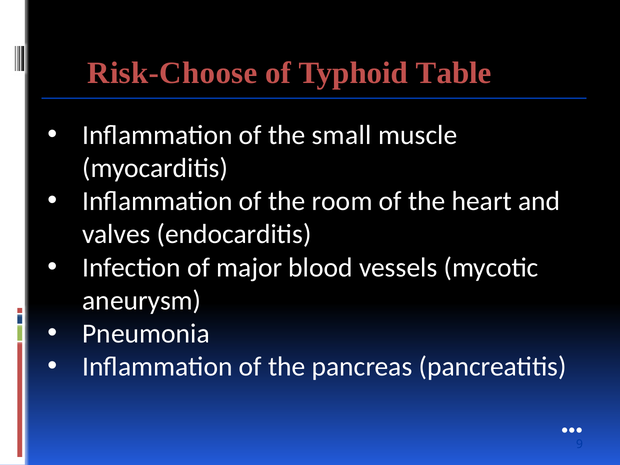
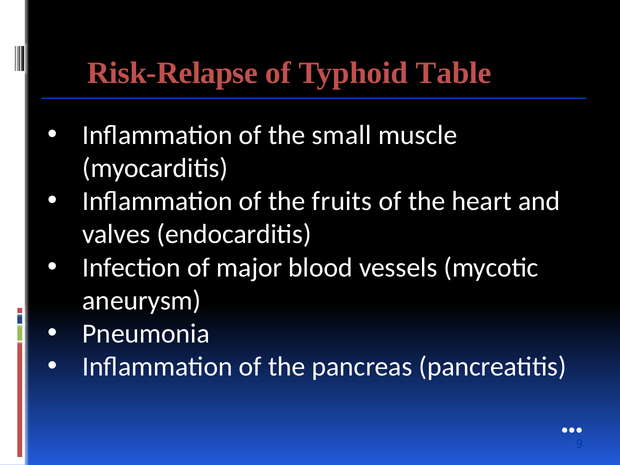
Risk-Choose: Risk-Choose -> Risk-Relapse (173, 73)
room: room -> fruits (342, 201)
